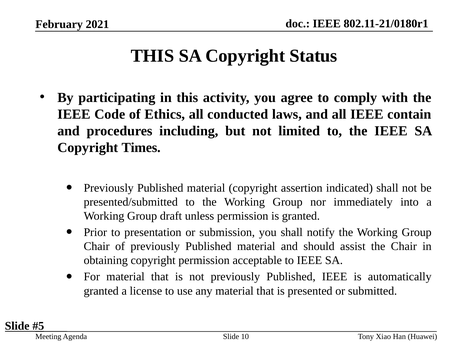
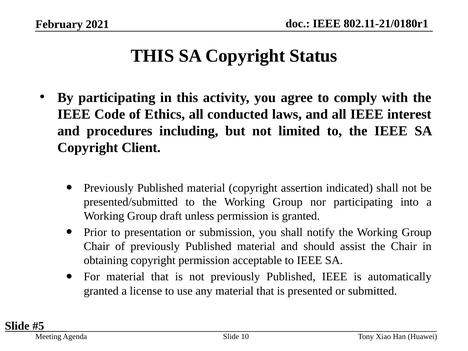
contain: contain -> interest (409, 114)
Times: Times -> Client (141, 147)
nor immediately: immediately -> participating (363, 202)
